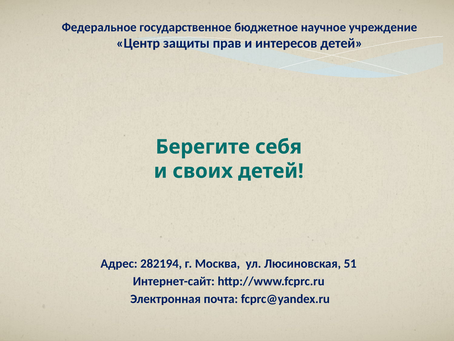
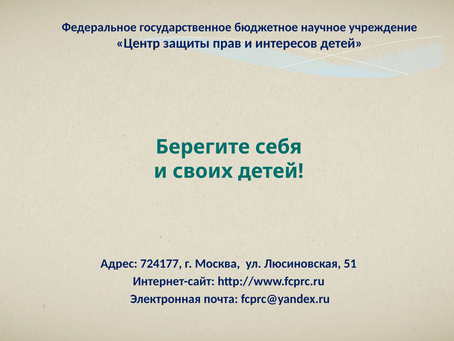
282194: 282194 -> 724177 (161, 263)
